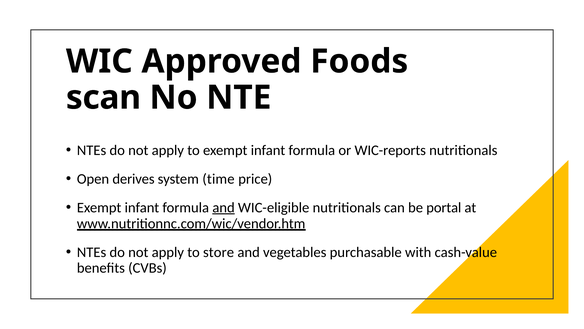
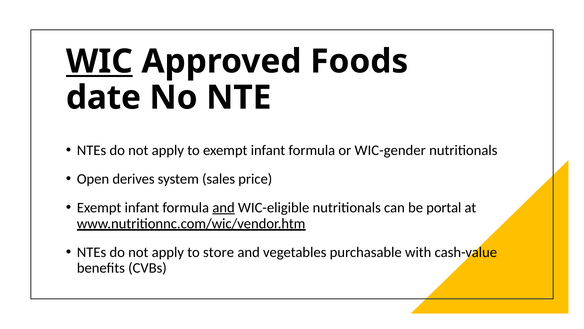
WIC underline: none -> present (99, 61)
scan: scan -> date (103, 97)
WIC-reports: WIC-reports -> WIC-gender (390, 150)
time: time -> sales (219, 179)
